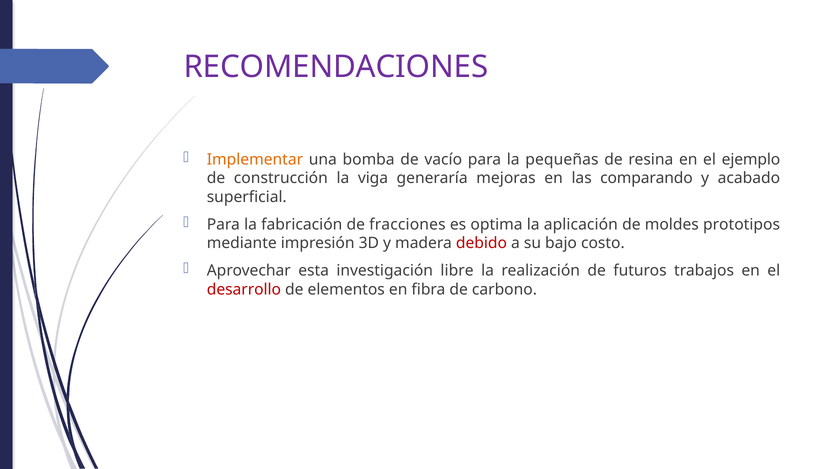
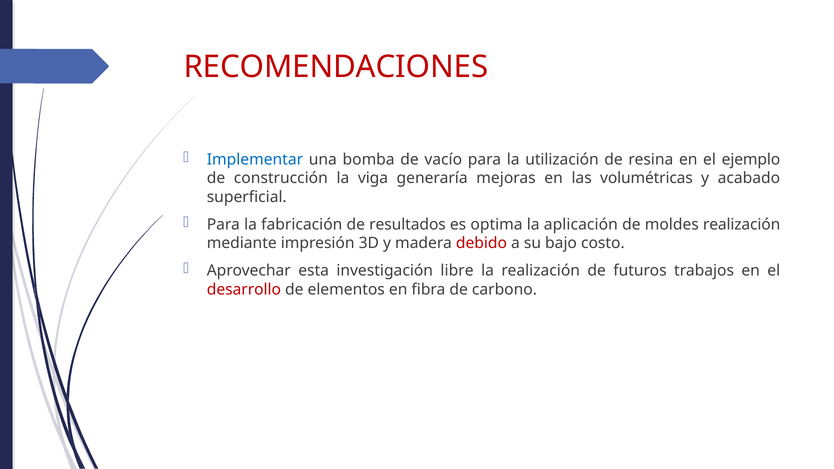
RECOMENDACIONES colour: purple -> red (336, 67)
Implementar colour: orange -> blue (255, 160)
pequeñas: pequeñas -> utilización (562, 160)
comparando: comparando -> volumétricas (646, 178)
fracciones: fracciones -> resultados (408, 225)
moldes prototipos: prototipos -> realización (742, 225)
